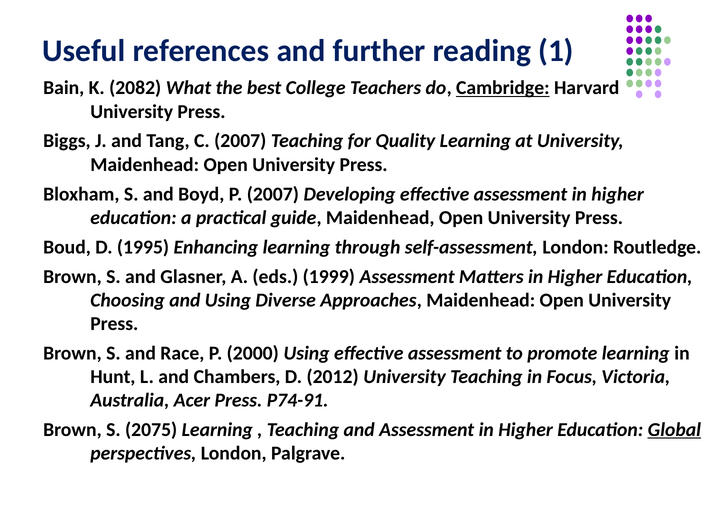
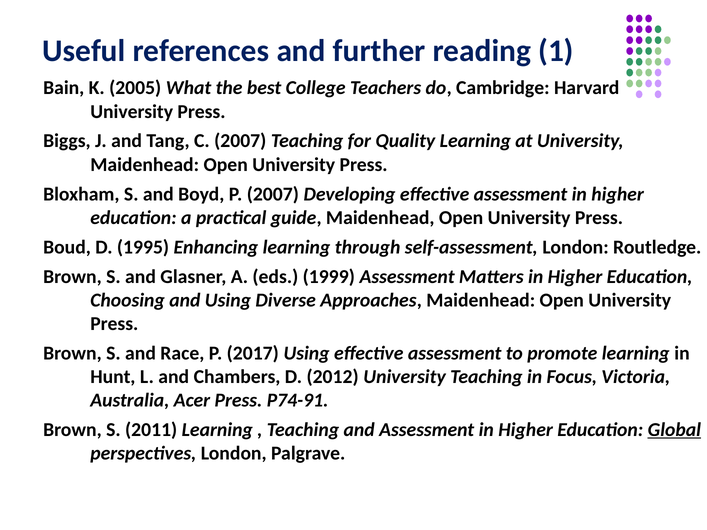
2082: 2082 -> 2005 (135, 88)
Cambridge underline: present -> none (503, 88)
2000: 2000 -> 2017 (253, 353)
2075: 2075 -> 2011 (151, 430)
